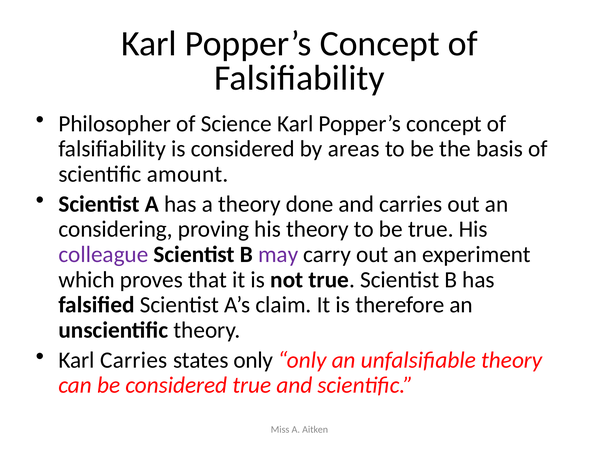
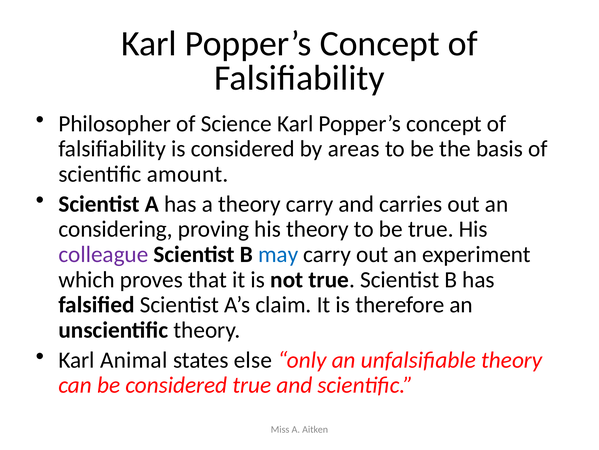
theory done: done -> carry (310, 204)
may colour: purple -> blue (278, 254)
Karl Carries: Carries -> Animal (134, 359)
states only: only -> else (253, 359)
